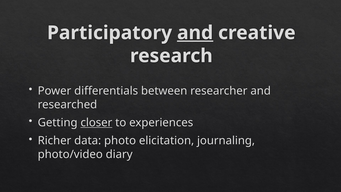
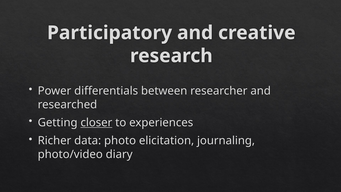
and underline: present -> none (195, 33)
